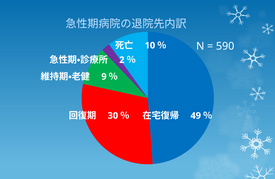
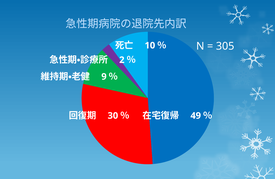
590: 590 -> 305 (225, 46)
